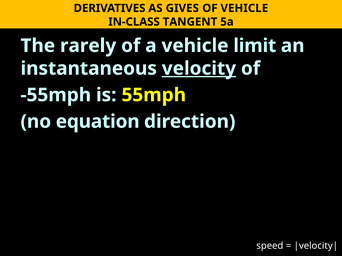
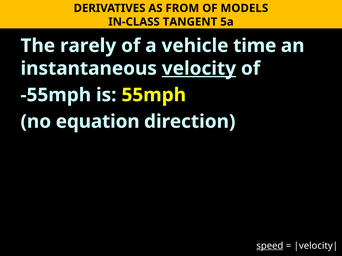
GIVES: GIVES -> FROM (182, 8)
OF VEHICLE: VEHICLE -> MODELS (244, 8)
limit: limit -> time (255, 46)
speed underline: none -> present (270, 246)
